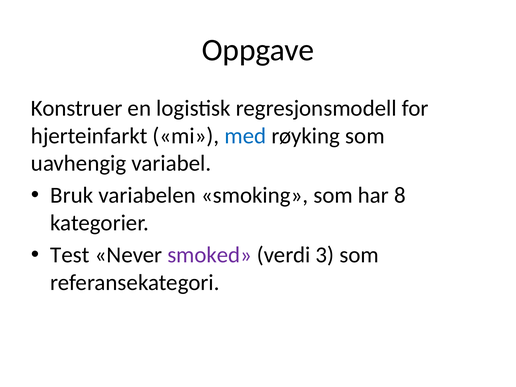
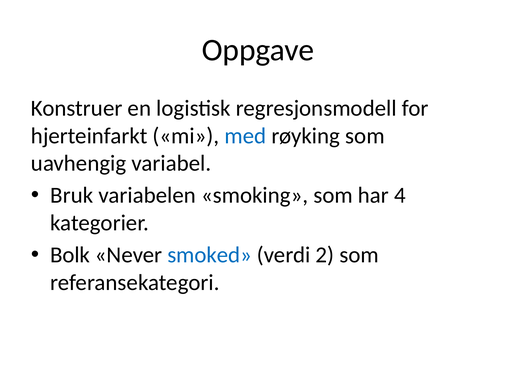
8: 8 -> 4 (400, 195)
Test: Test -> Bolk (70, 255)
smoked colour: purple -> blue (210, 255)
3: 3 -> 2 (325, 255)
